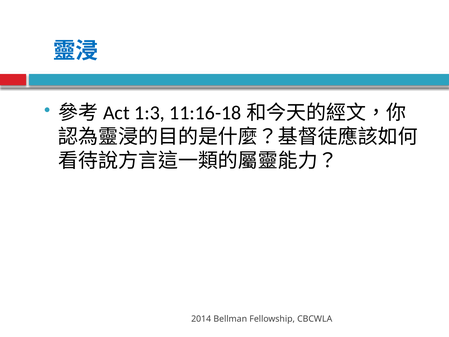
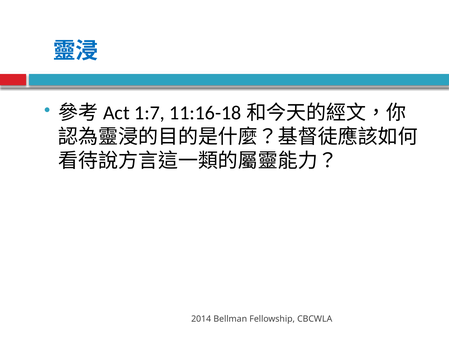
1:3: 1:3 -> 1:7 (149, 113)
